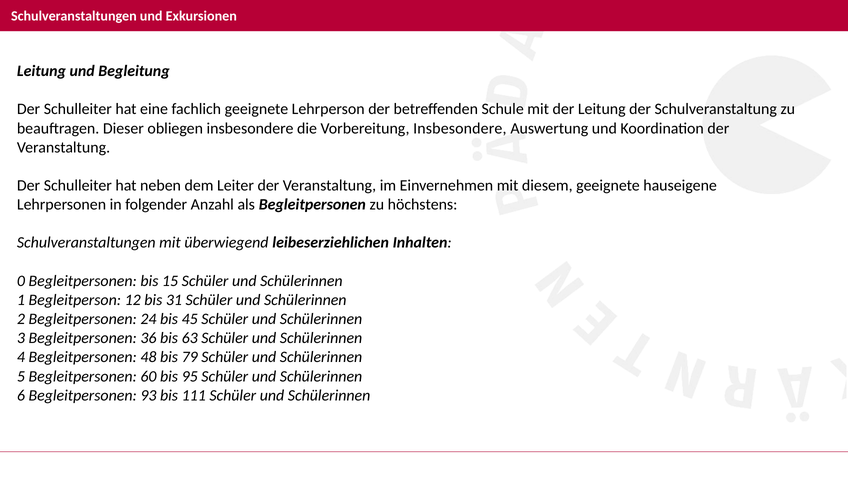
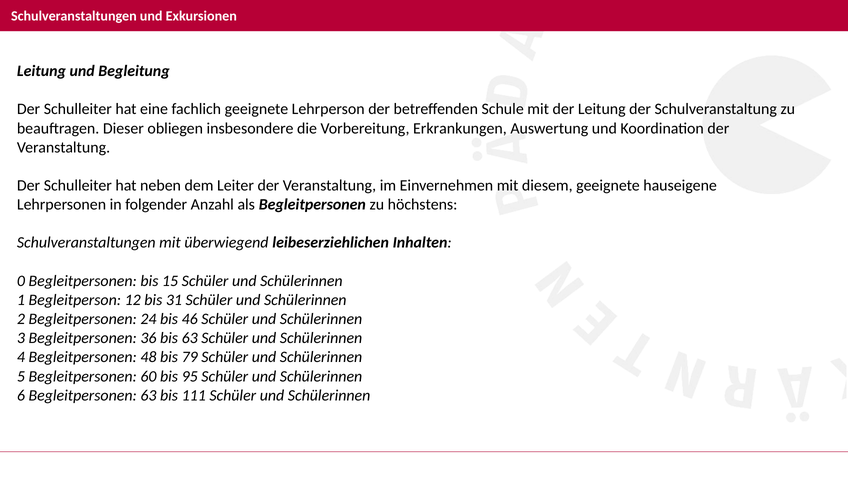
Vorbereitung Insbesondere: Insbesondere -> Erkrankungen (460, 128)
45: 45 -> 46 (190, 319)
Begleitpersonen 93: 93 -> 63 (148, 395)
